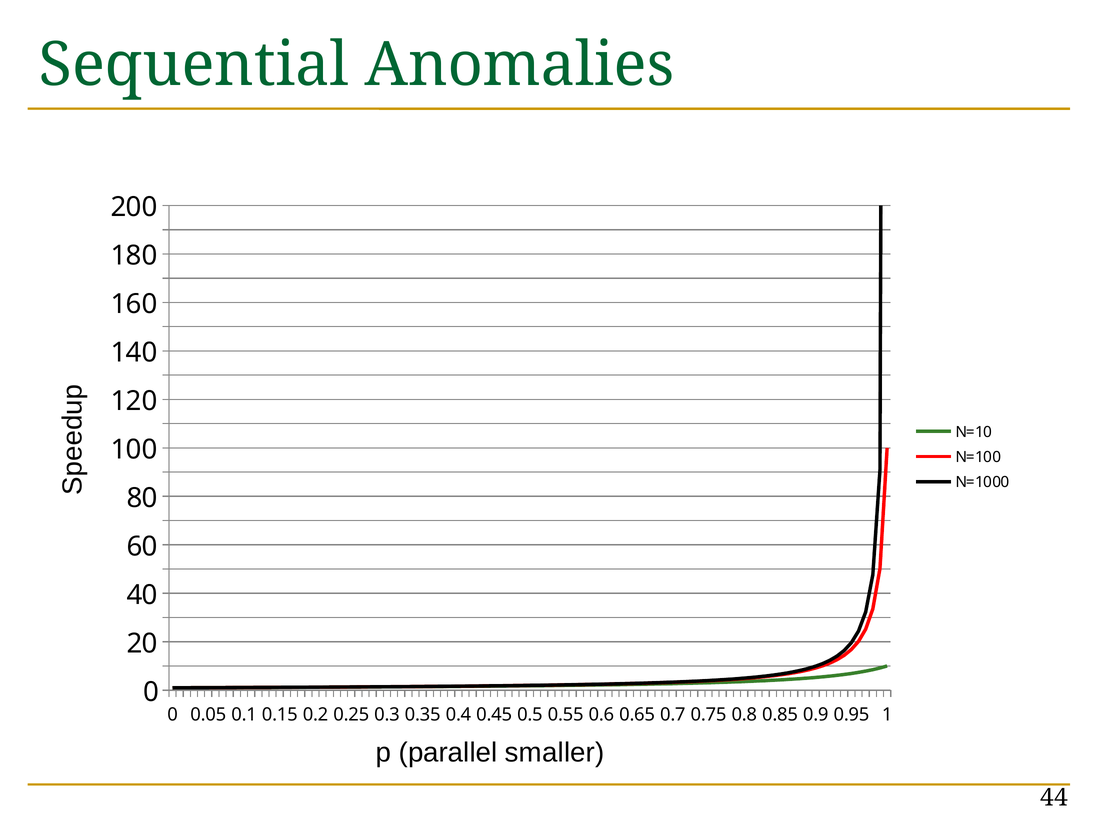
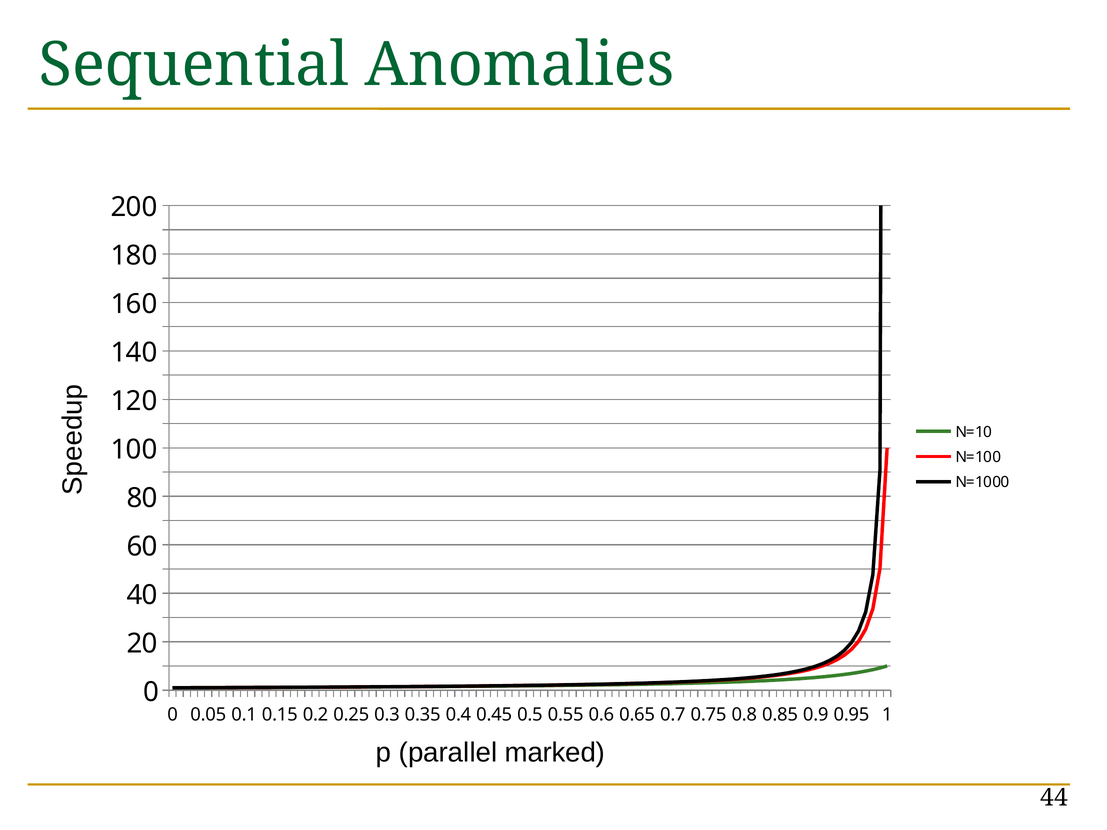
smaller: smaller -> marked (555, 753)
